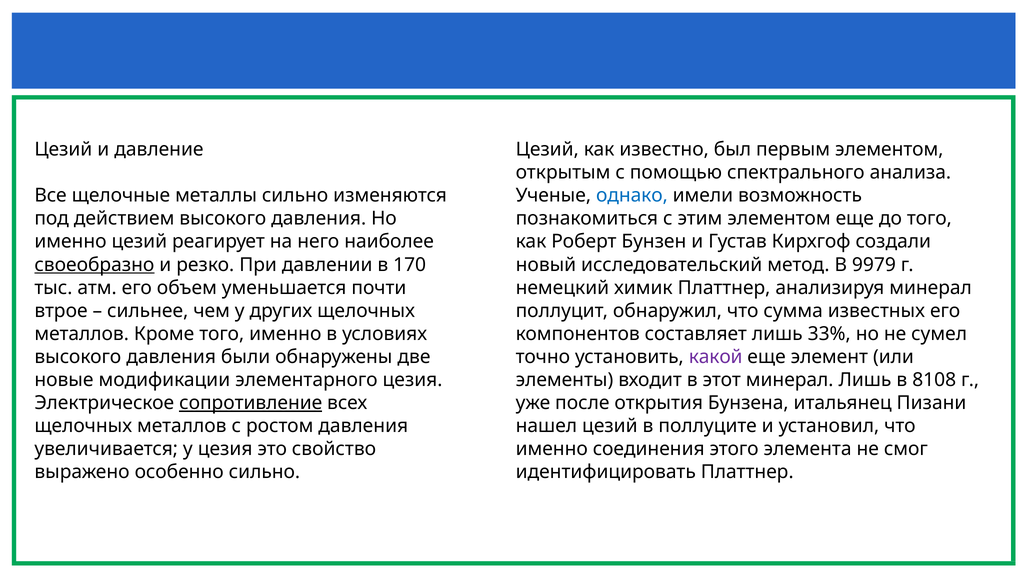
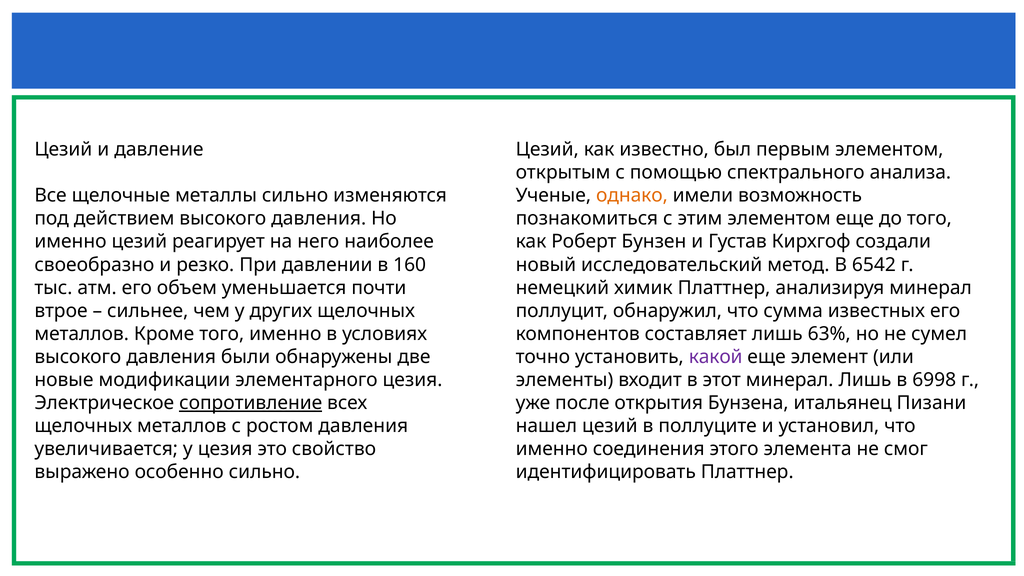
однако colour: blue -> orange (632, 196)
своеобразно underline: present -> none (94, 265)
170: 170 -> 160 (410, 265)
9979: 9979 -> 6542 (874, 265)
33%: 33% -> 63% (829, 334)
8108: 8108 -> 6998 (934, 380)
